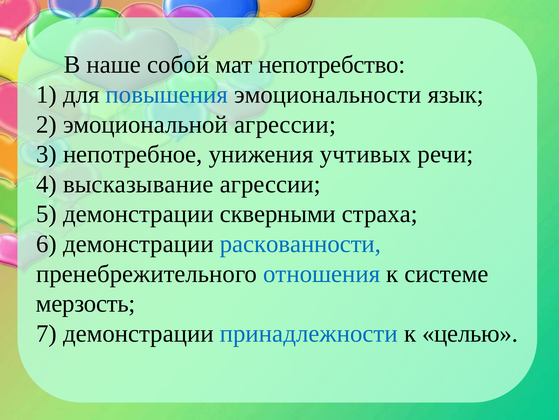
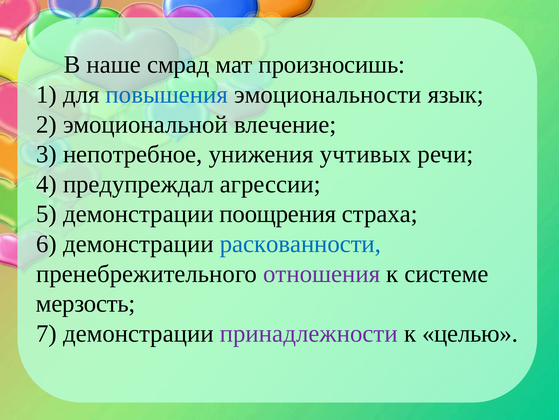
собой: собой -> смрад (178, 65)
непотребство: непотребство -> произносишь (332, 65)
эмоциональной агрессии: агрессии -> влечение (285, 124)
высказывание: высказывание -> предупреждал (138, 184)
скверными: скверными -> поощрения (278, 214)
отношения colour: blue -> purple (322, 273)
принадлежности colour: blue -> purple (309, 333)
